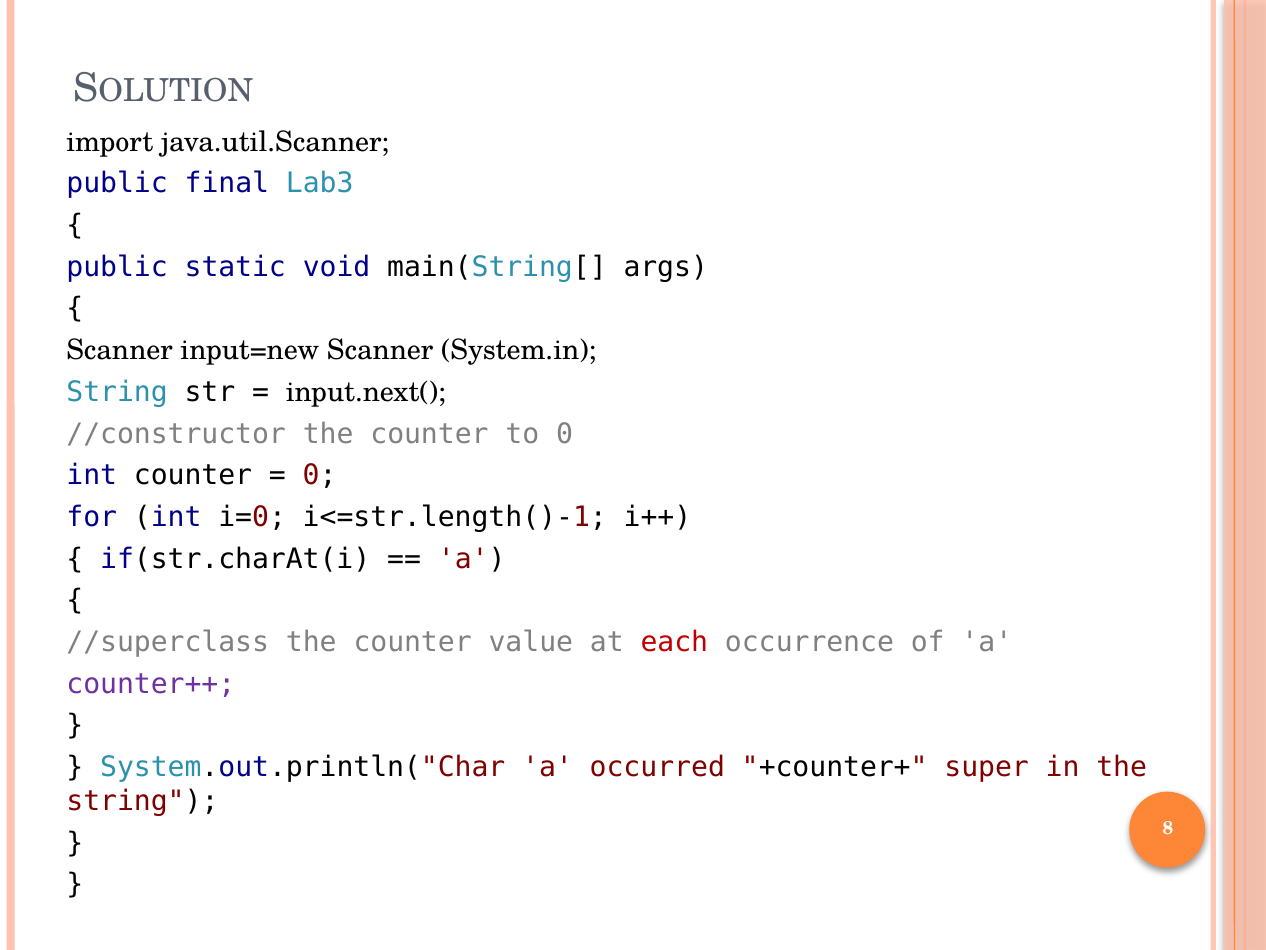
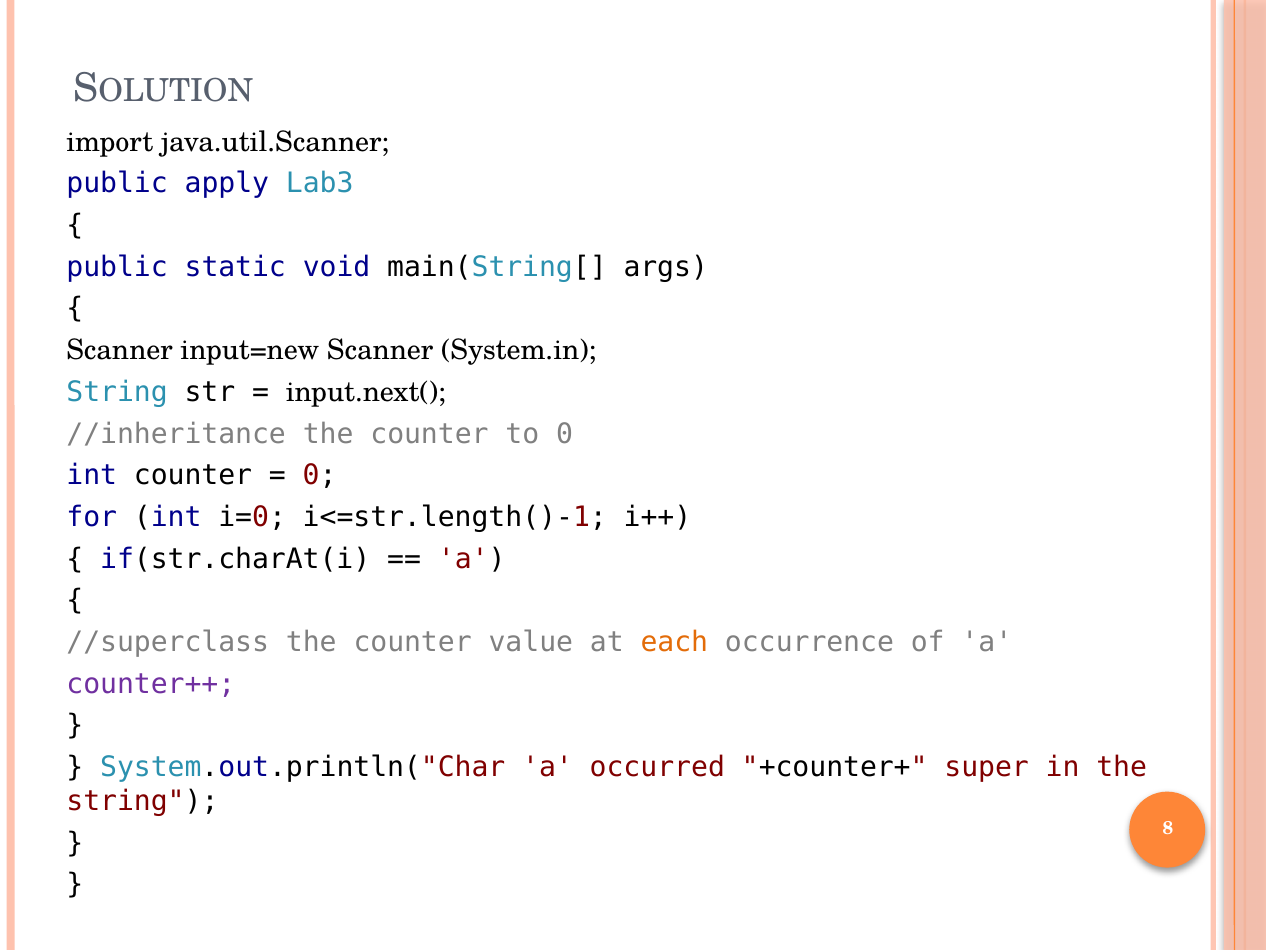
final: final -> apply (227, 184)
//constructor: //constructor -> //inheritance (176, 434)
each colour: red -> orange (674, 642)
